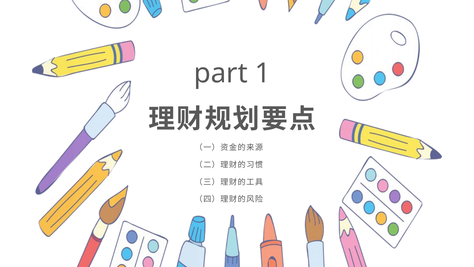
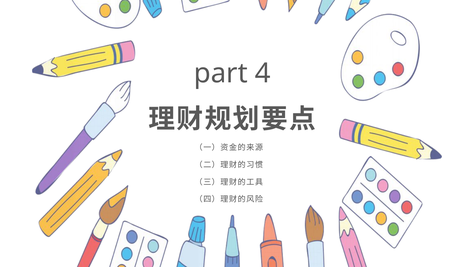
1: 1 -> 4 (263, 73)
